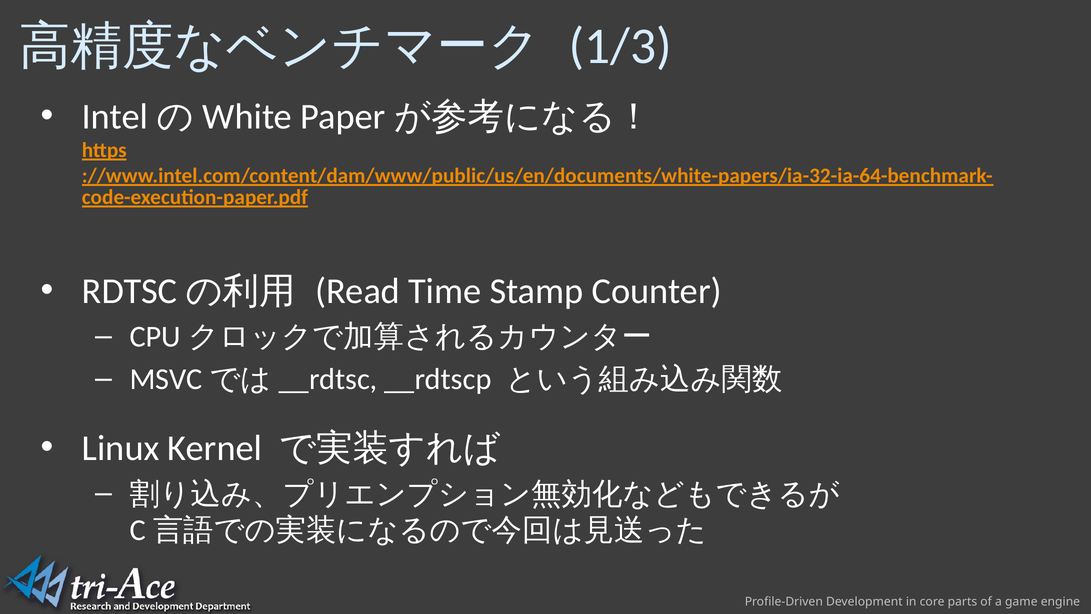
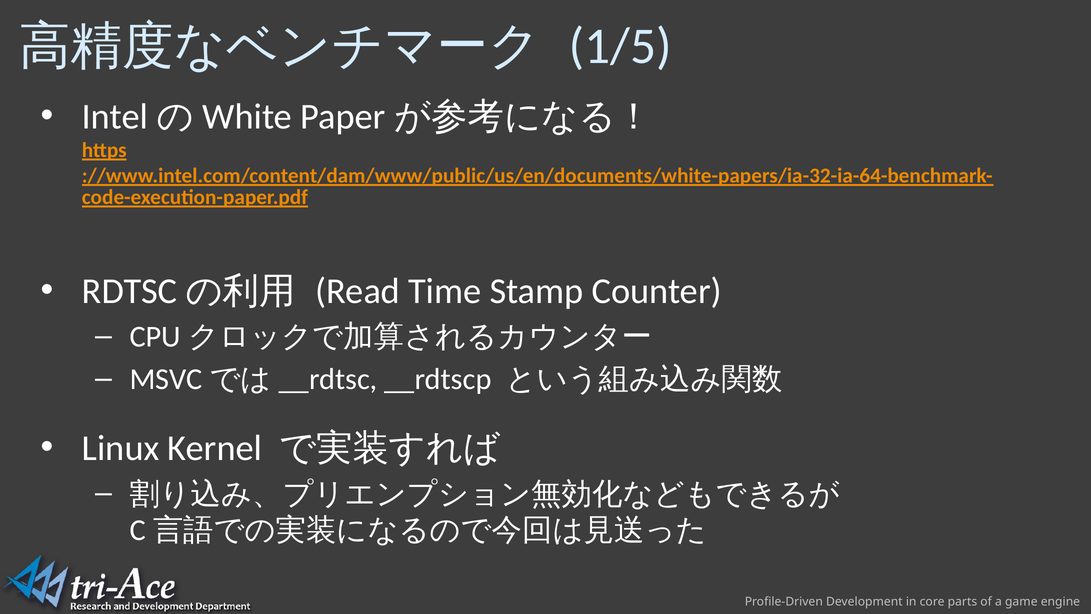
1/3: 1/3 -> 1/5 (620, 46)
